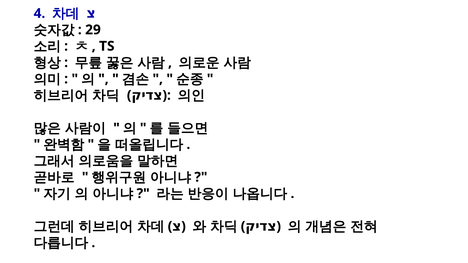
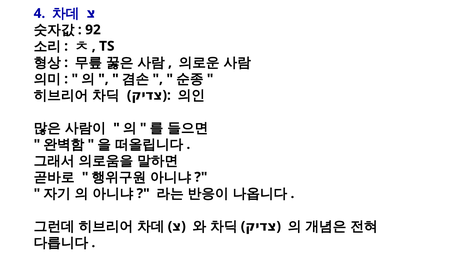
29: 29 -> 92 (93, 30)
